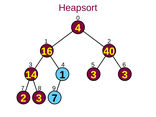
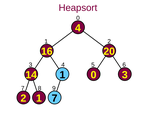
40: 40 -> 20 (109, 51)
14 1 3: 3 -> 0 (94, 75)
3: 3 -> 1 (39, 98)
